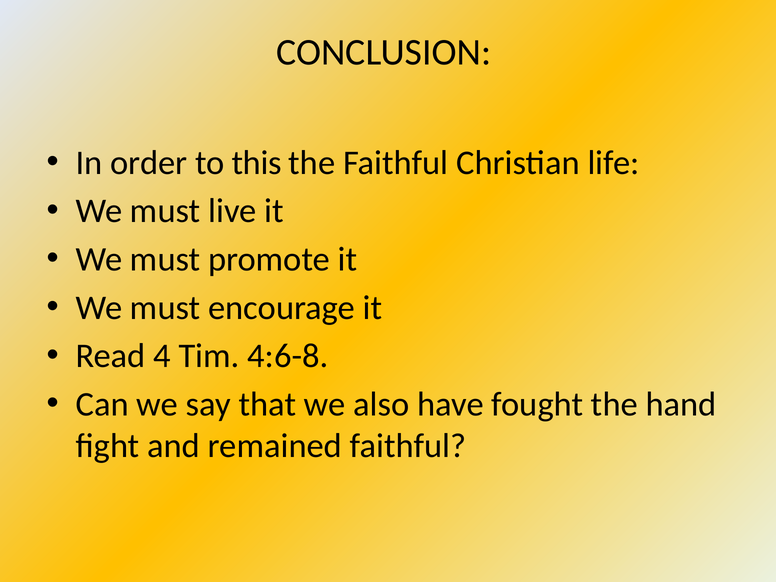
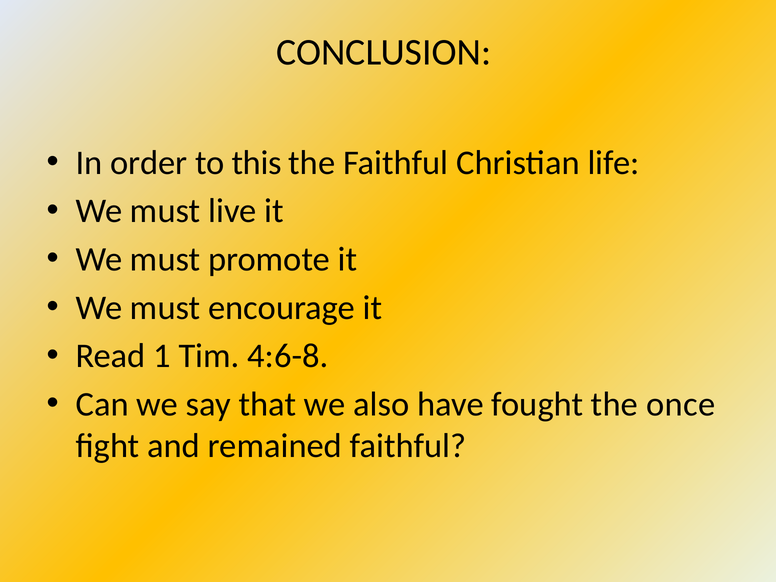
4: 4 -> 1 (162, 356)
hand: hand -> once (681, 404)
